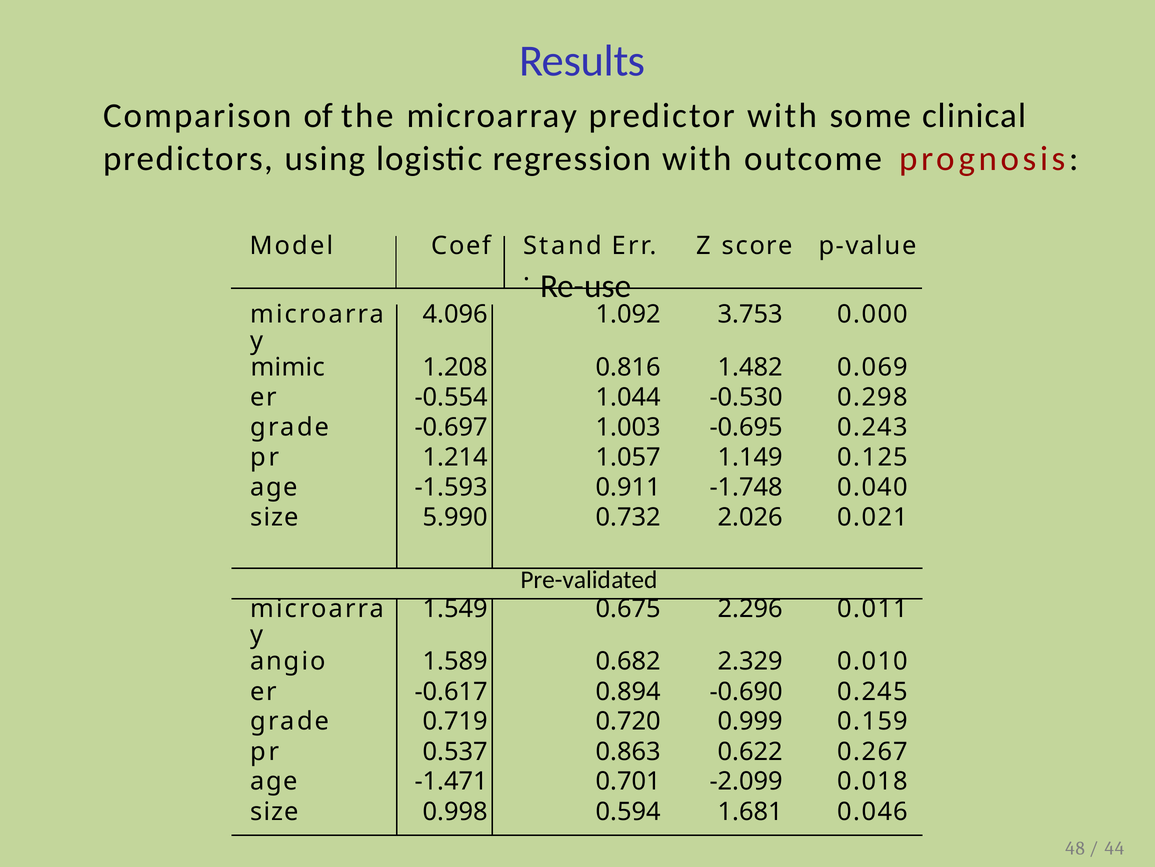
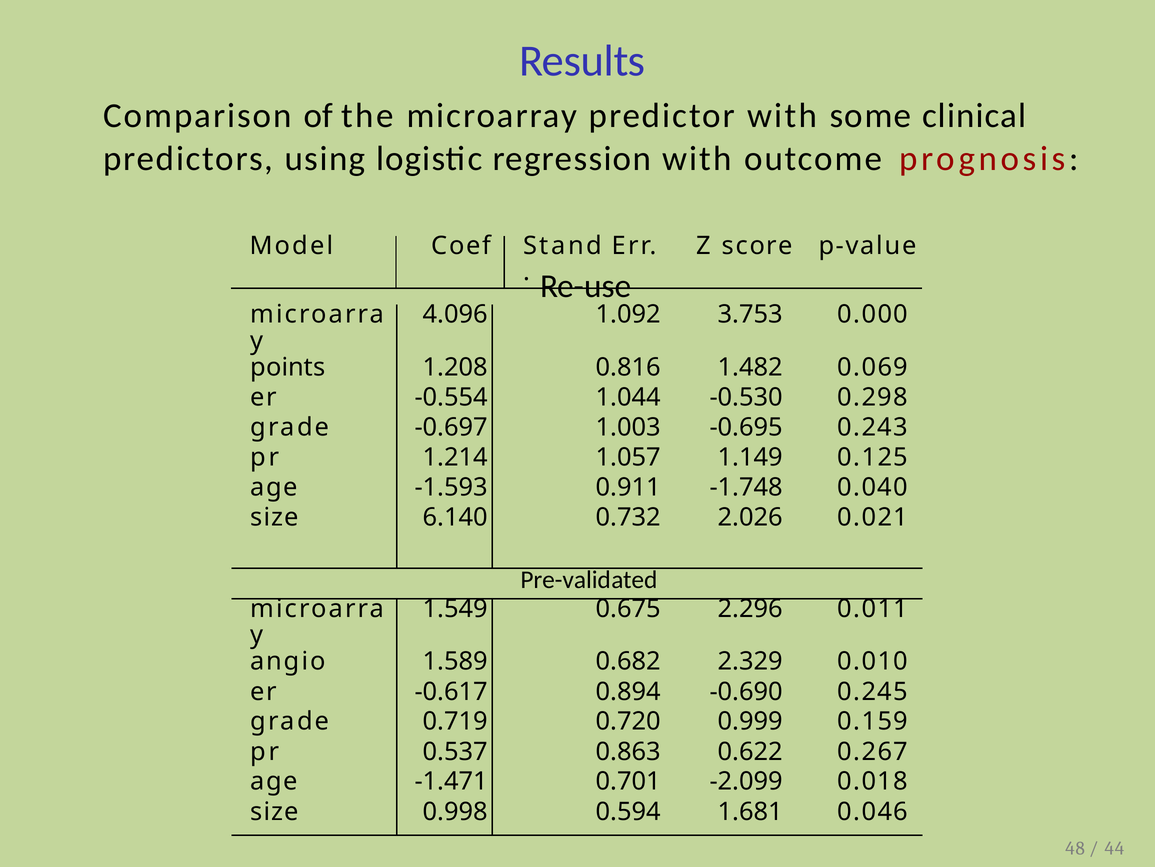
mimic: mimic -> points (288, 367)
5.990: 5.990 -> 6.140 (455, 518)
